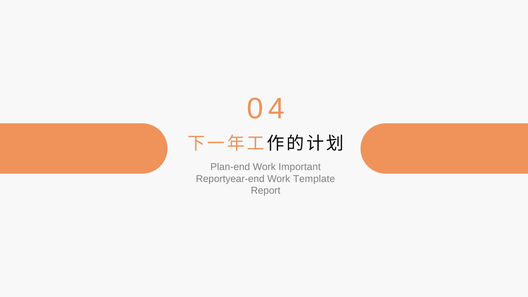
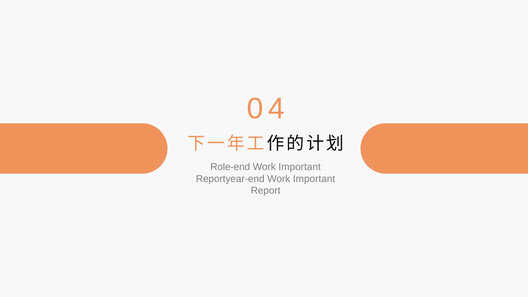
Plan-end: Plan-end -> Role-end (230, 167)
Reportyear-end Work Template: Template -> Important (314, 179)
